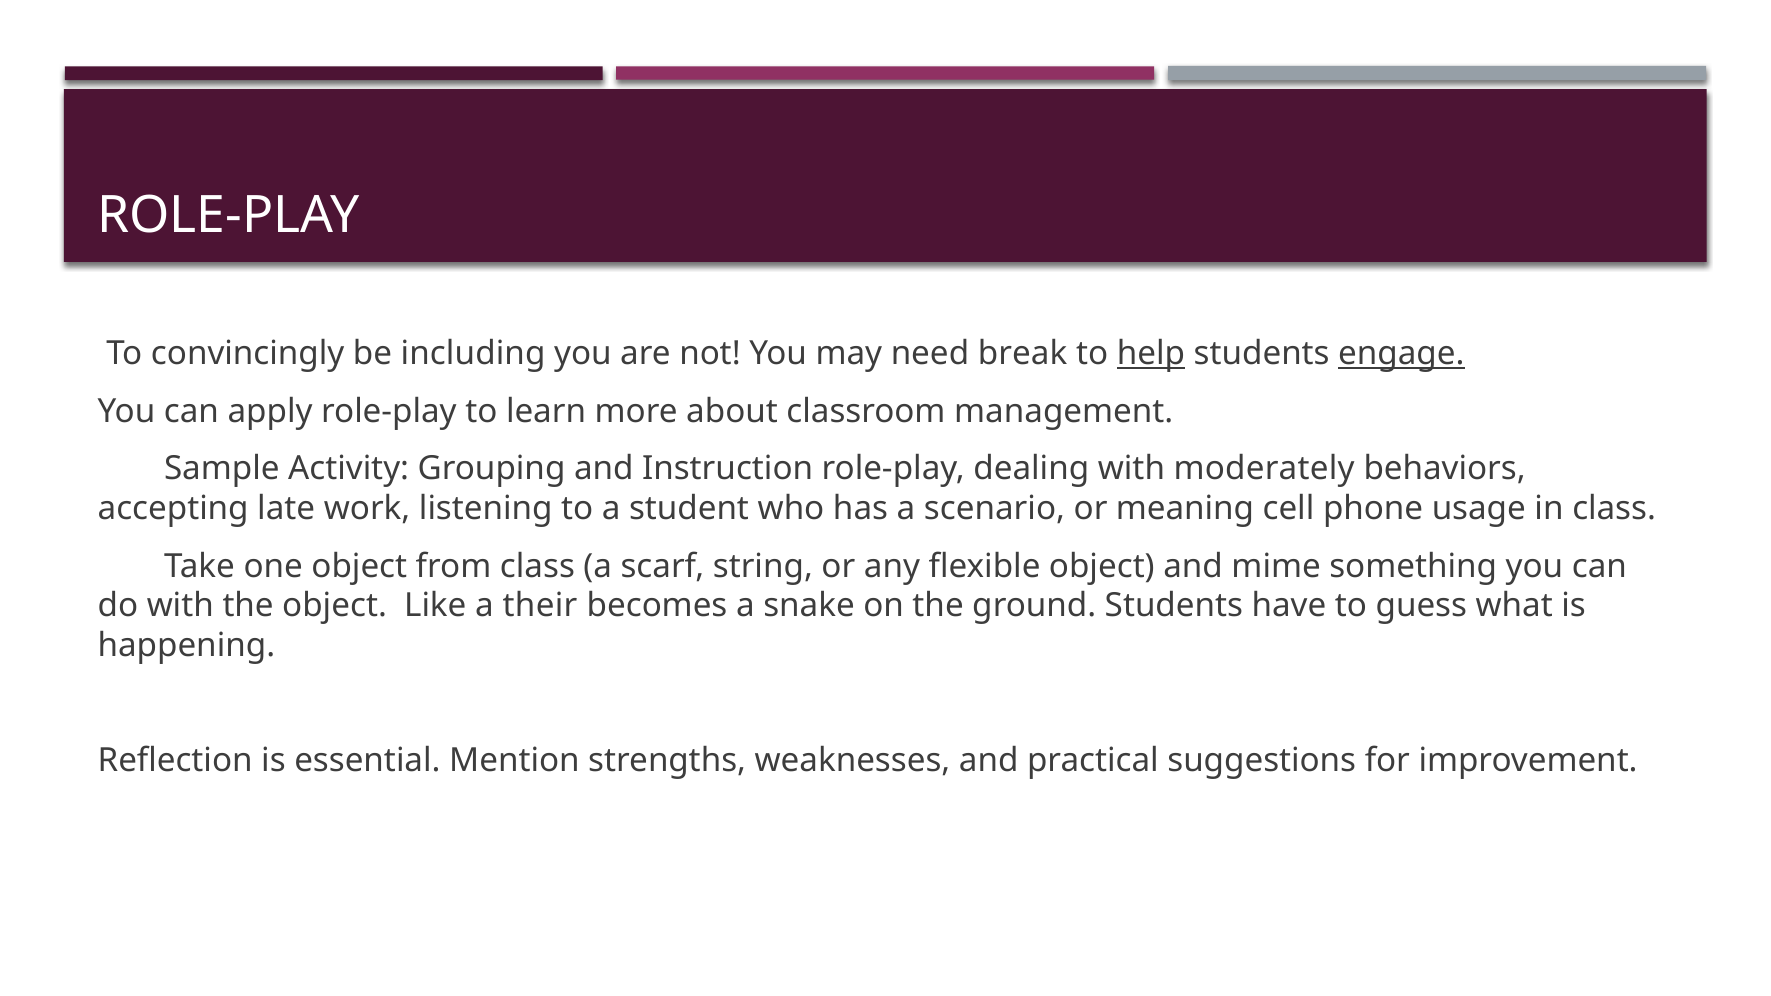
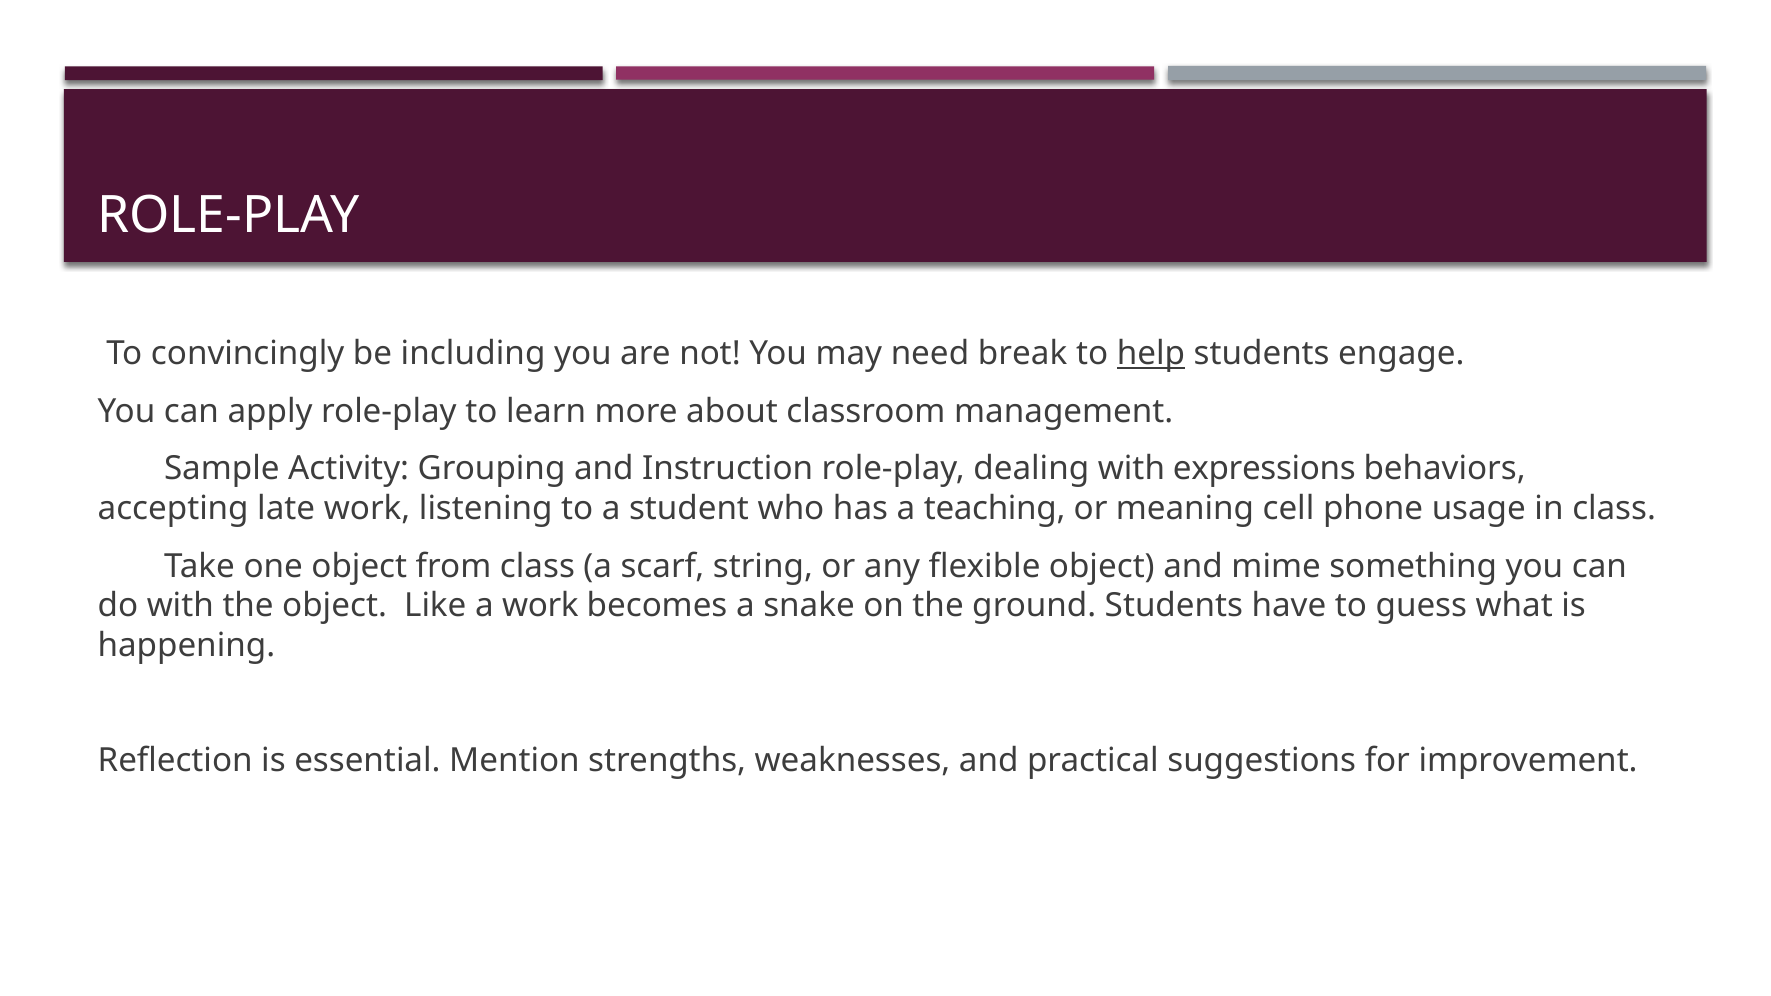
engage underline: present -> none (1401, 354)
moderately: moderately -> expressions (1264, 469)
scenario: scenario -> teaching (995, 509)
a their: their -> work (540, 606)
